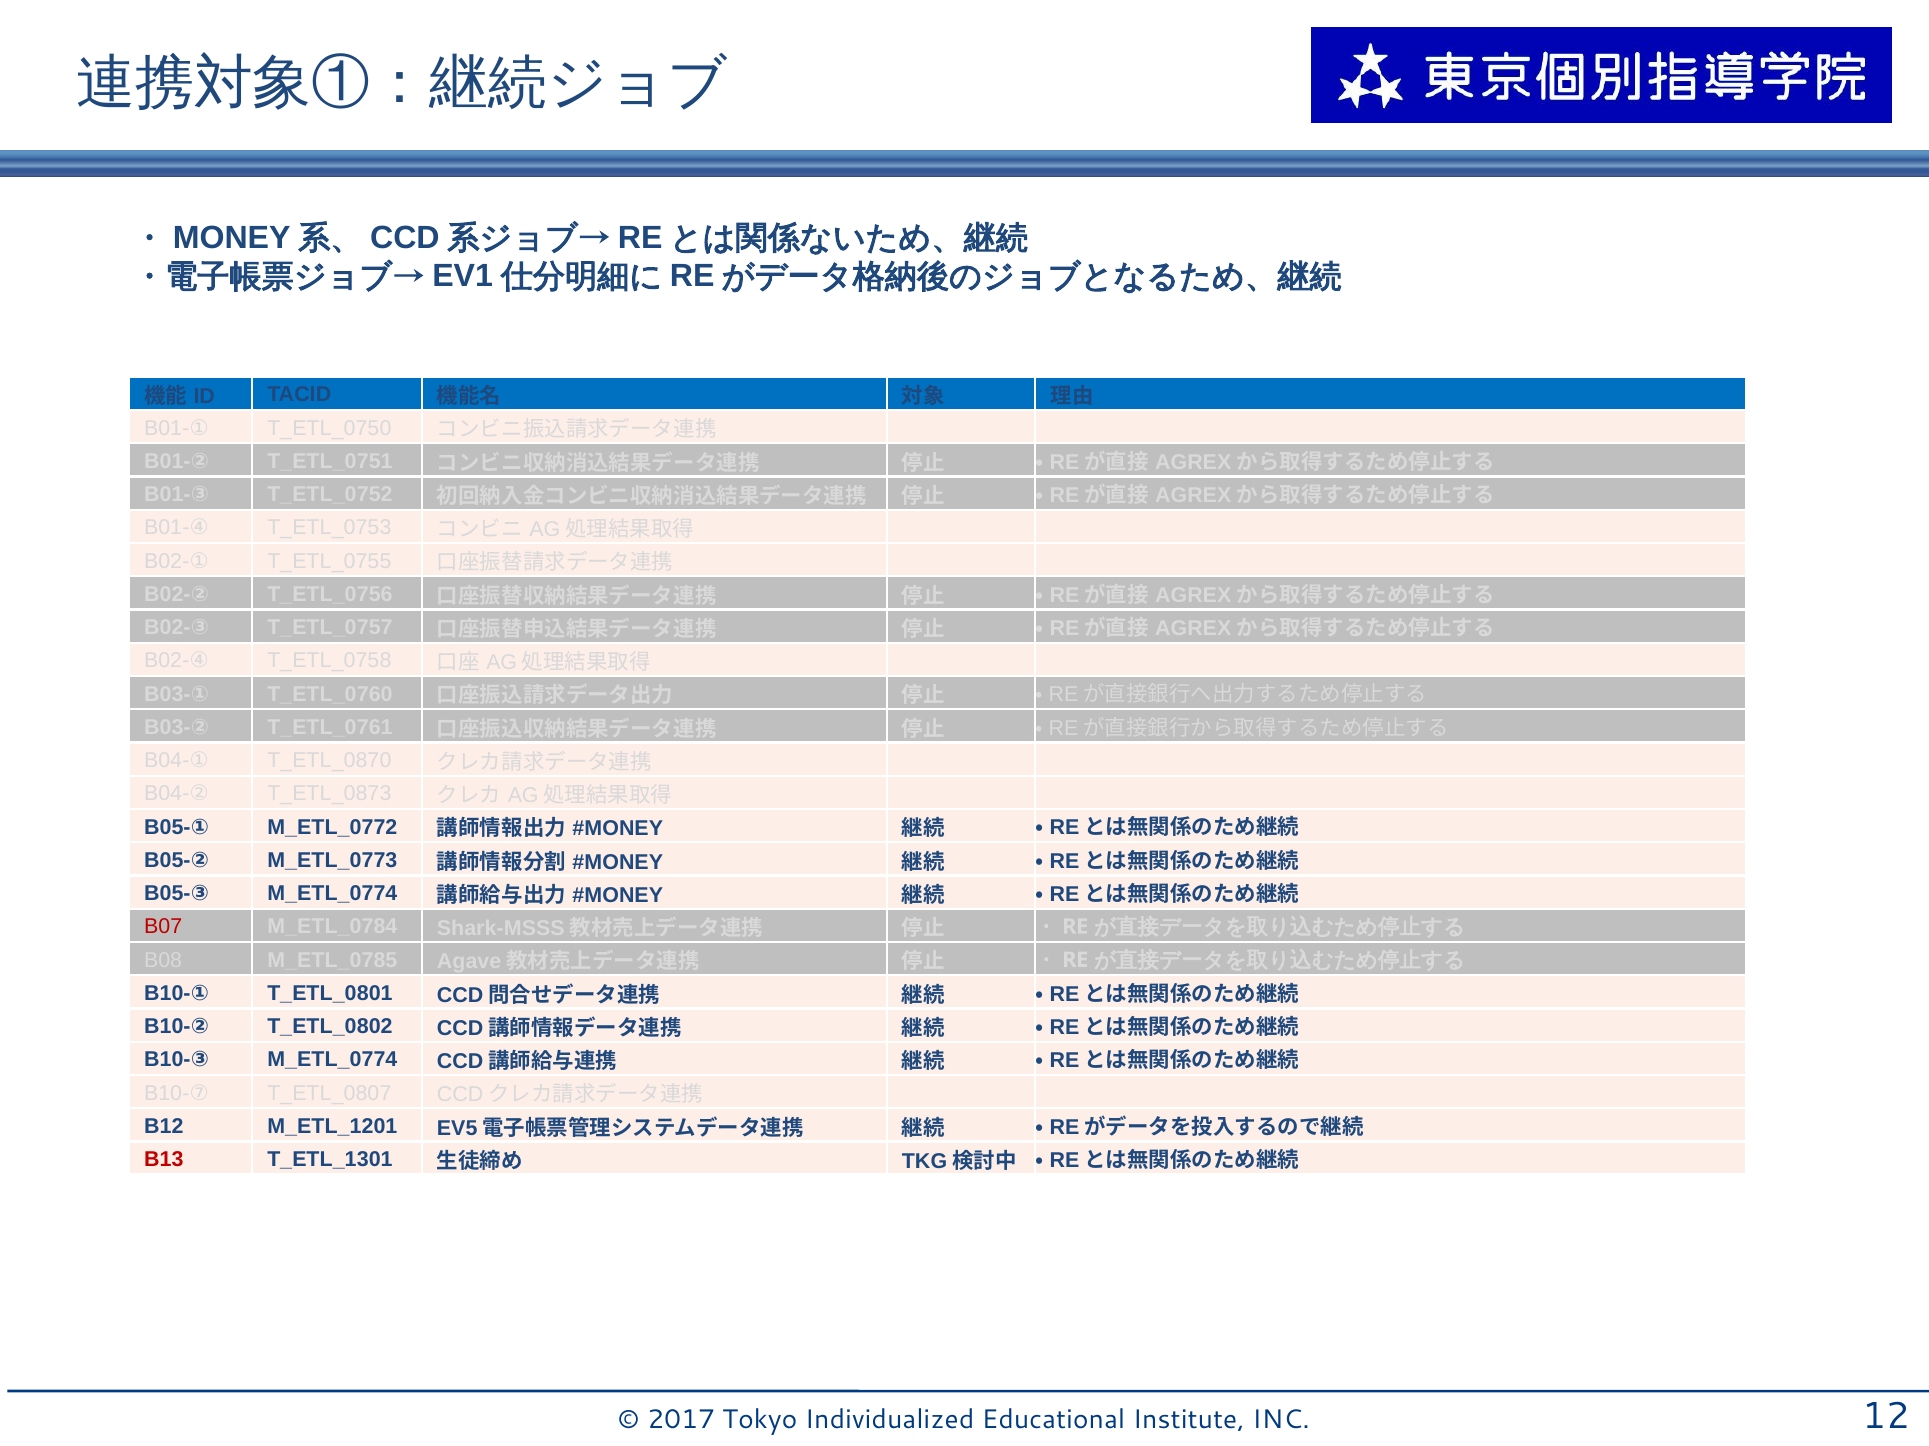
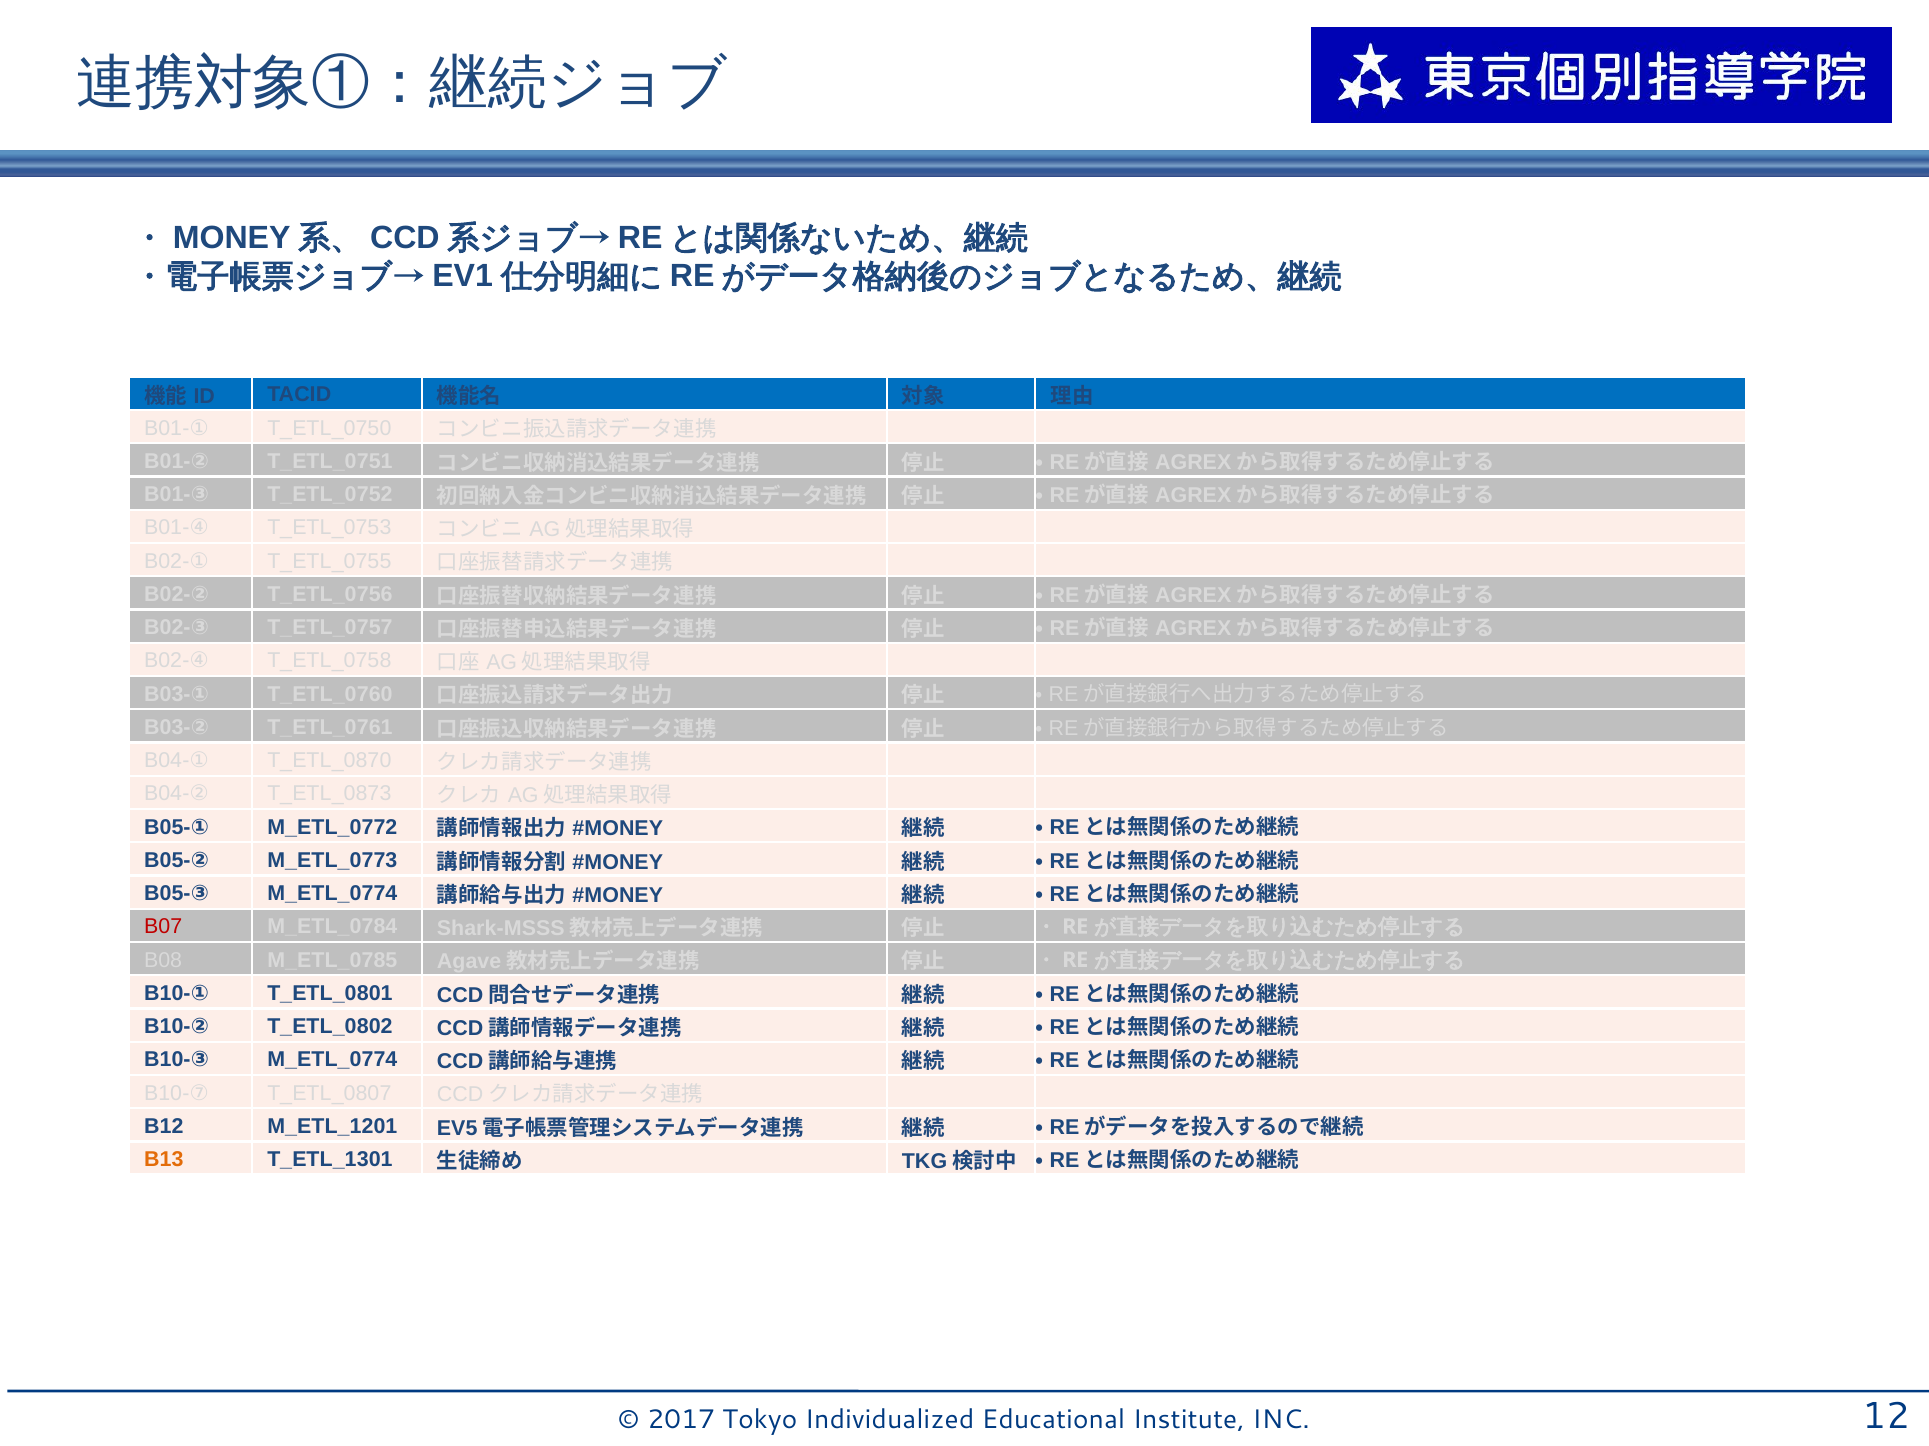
B13 colour: red -> orange (164, 1160)
